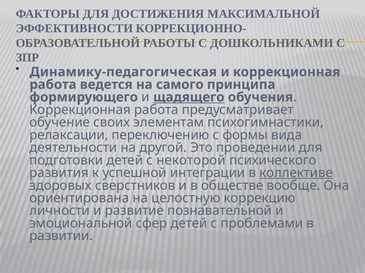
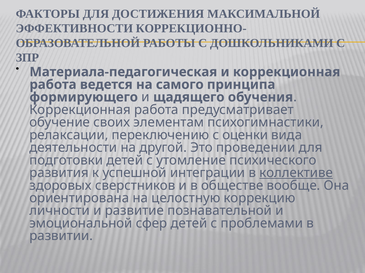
Динамику-педагогическая: Динамику-педагогическая -> Материала-педагогическая (123, 72)
щадящего underline: present -> none (189, 97)
формы: формы -> оценки (245, 135)
некоторой: некоторой -> утомление (191, 161)
